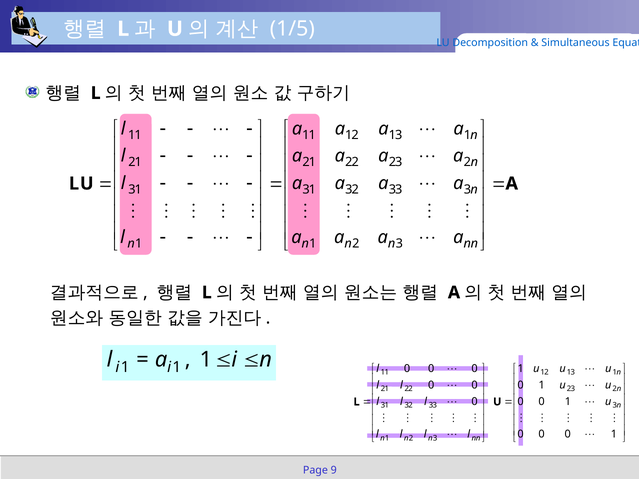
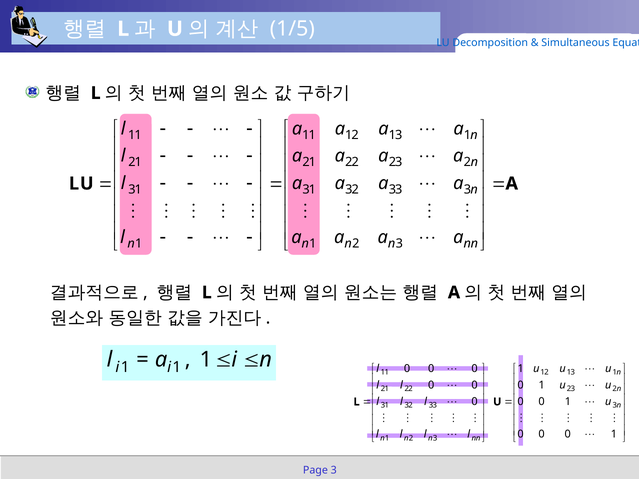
Page 9: 9 -> 3 (334, 470)
